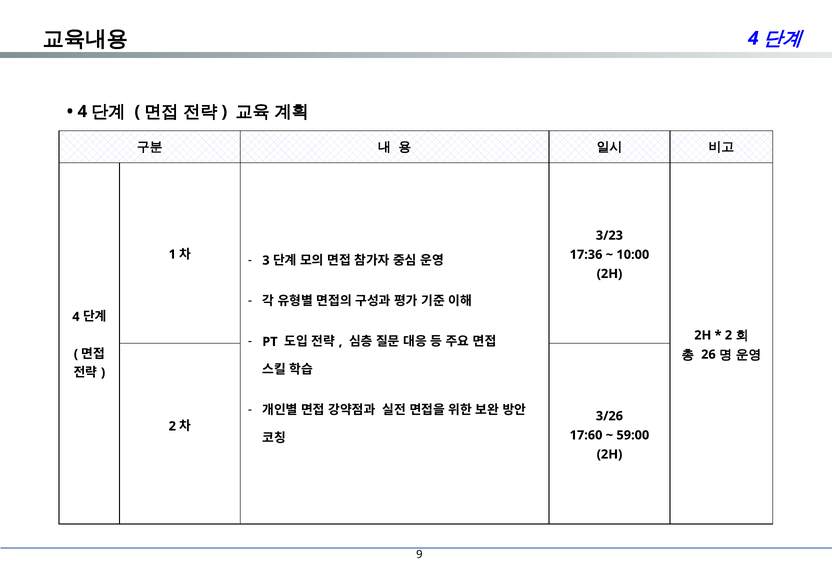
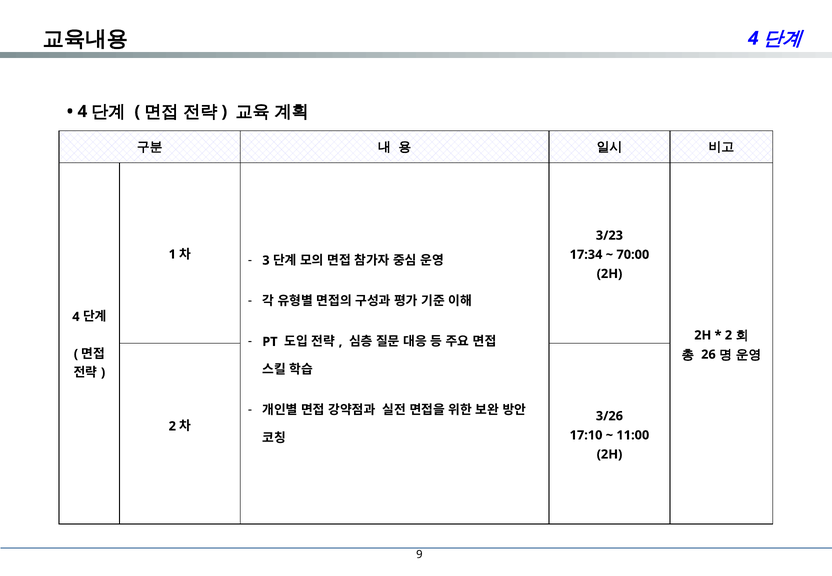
17:36: 17:36 -> 17:34 (586, 255)
10:00: 10:00 -> 70:00 (633, 255)
17:60: 17:60 -> 17:10 (586, 435)
59:00: 59:00 -> 11:00 (633, 435)
